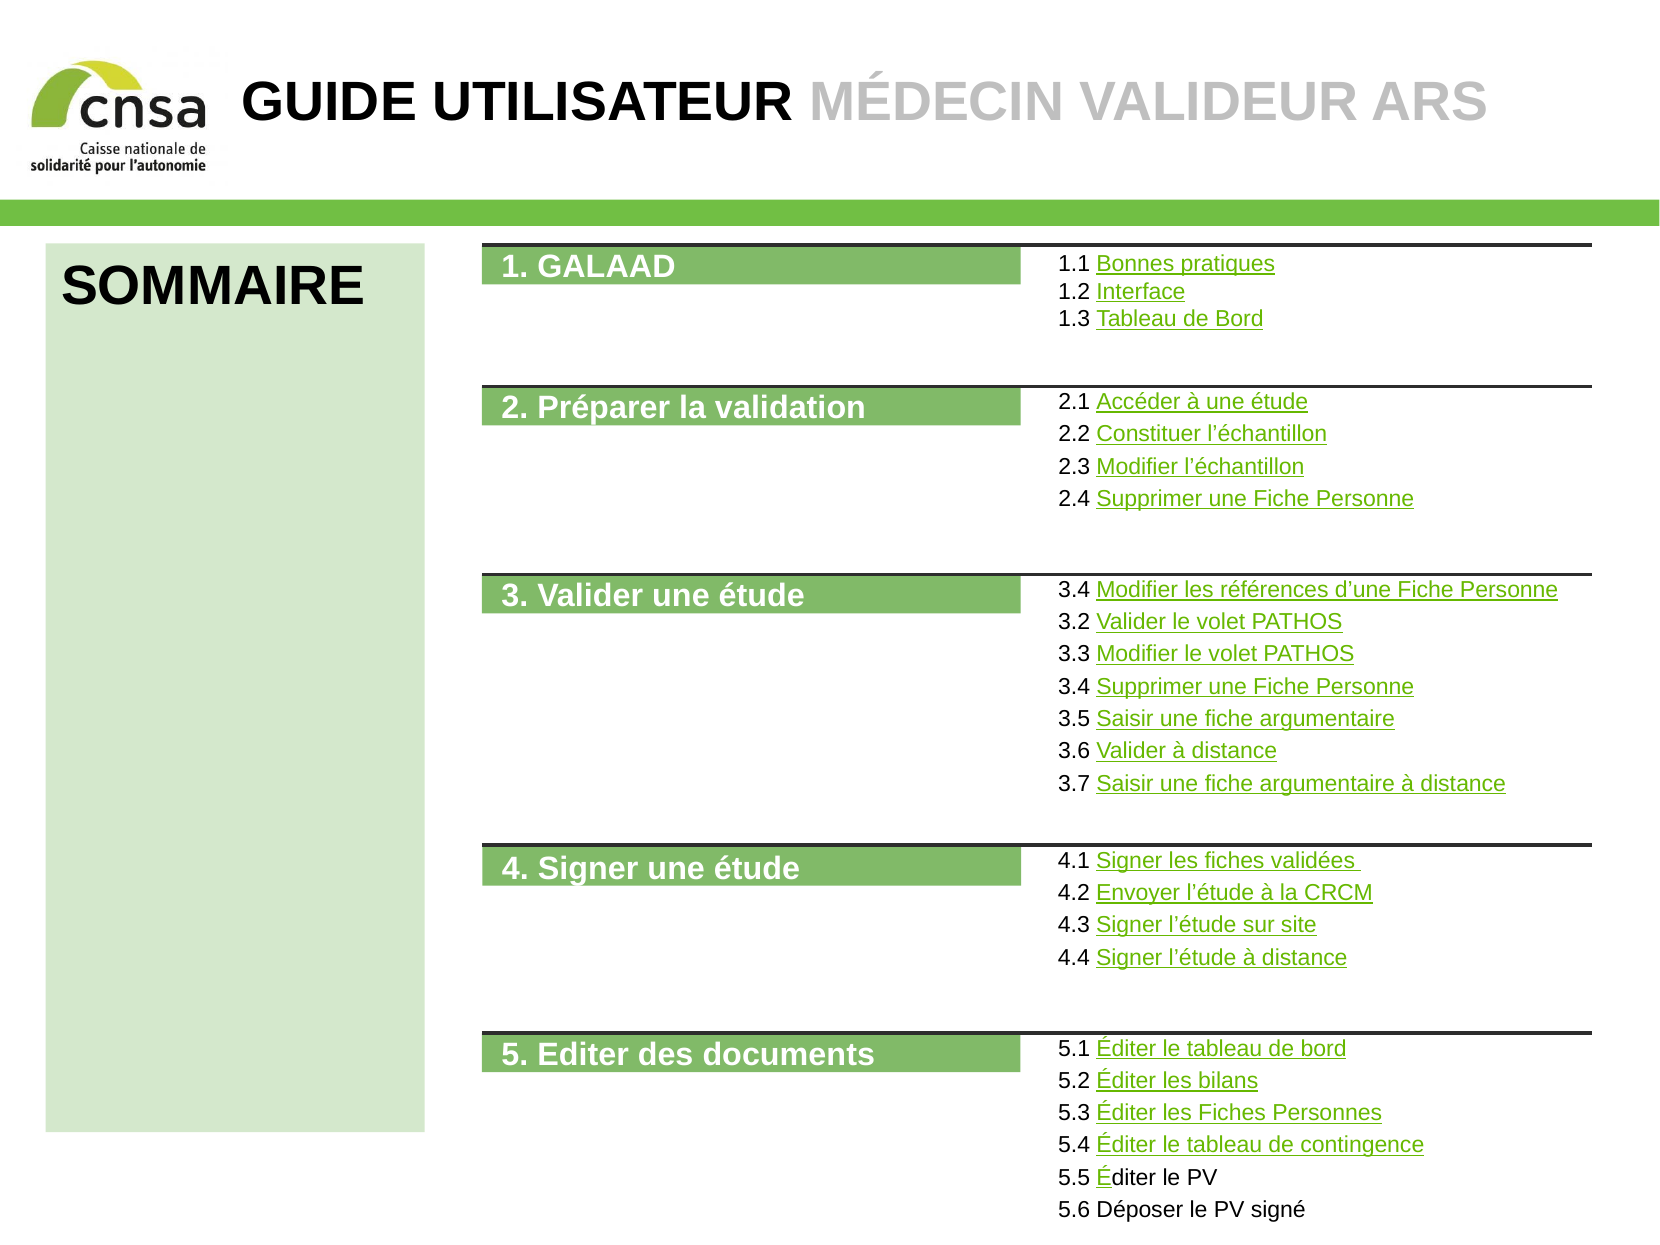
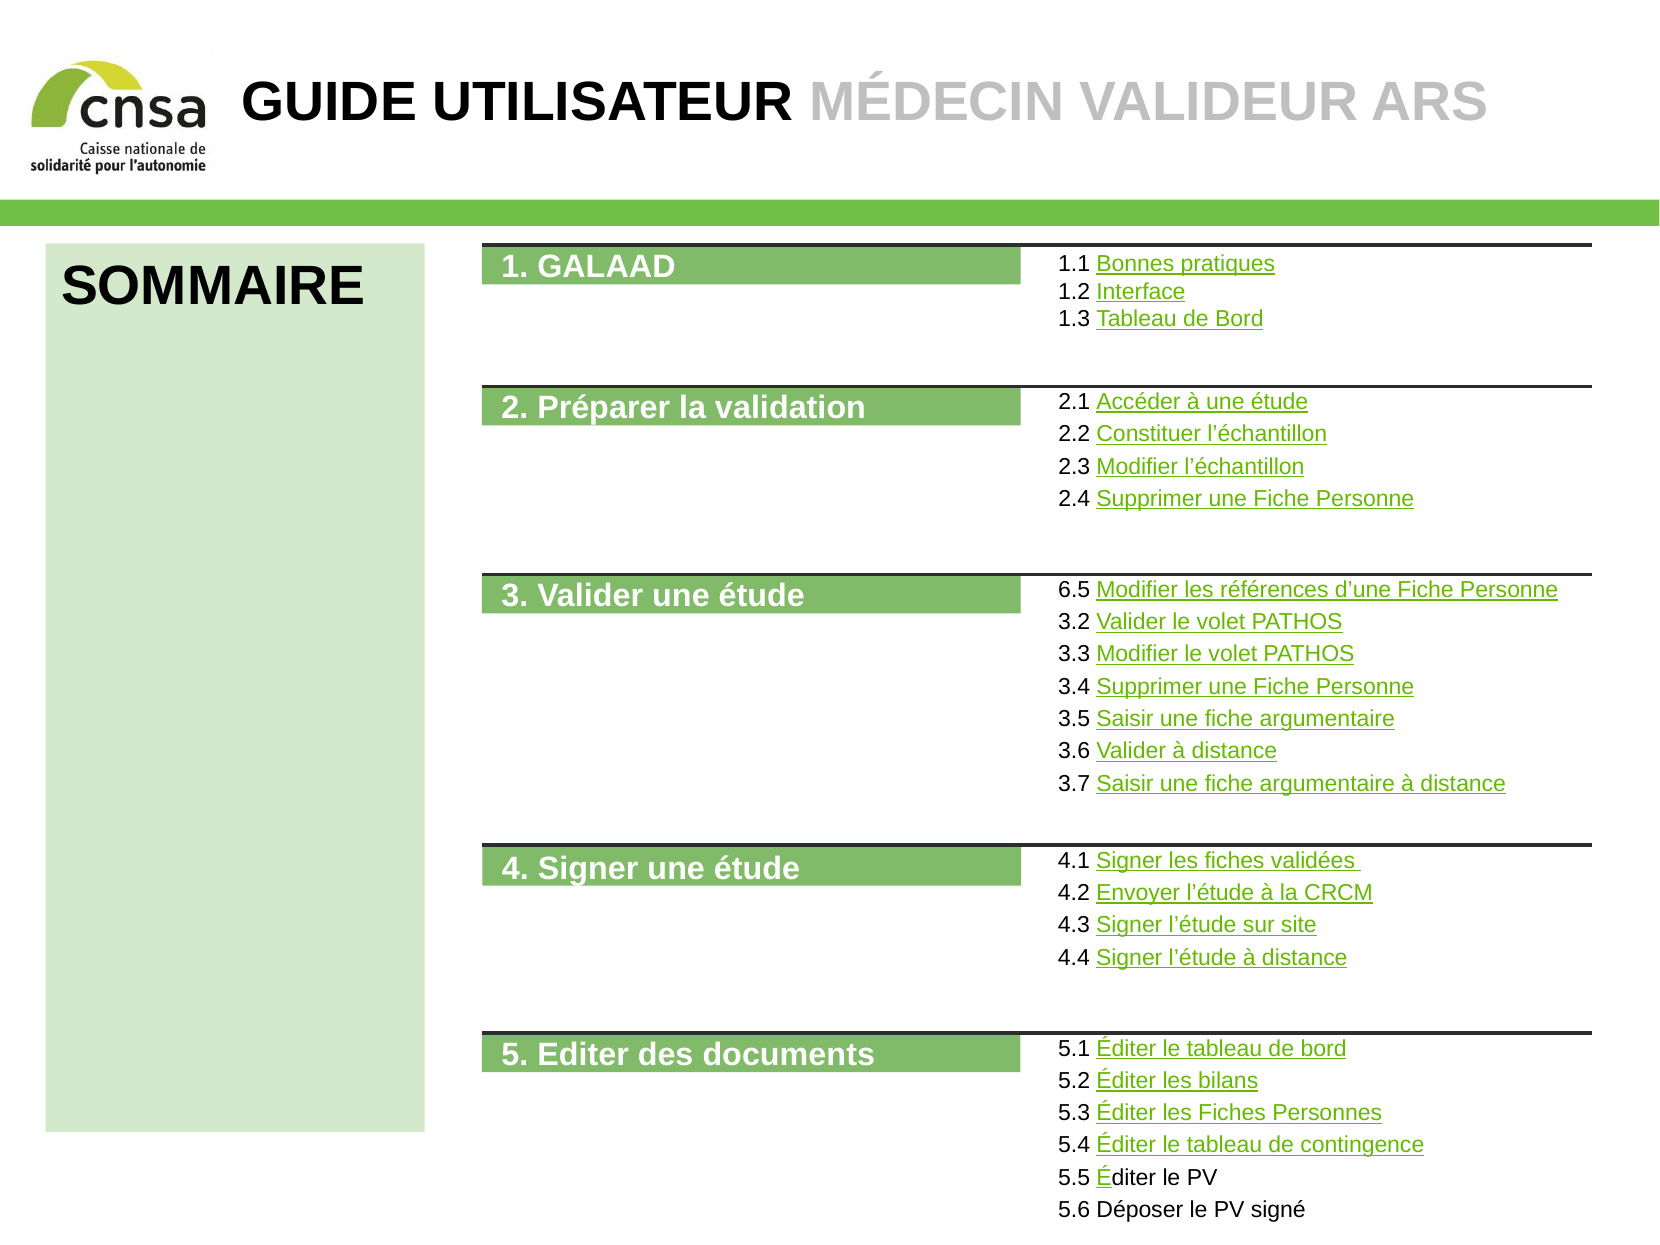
3.4: 3.4 -> 6.5 (1074, 590)
